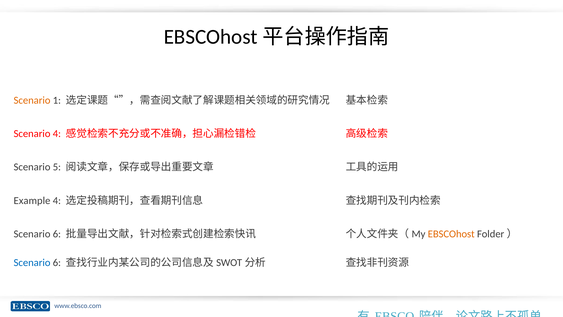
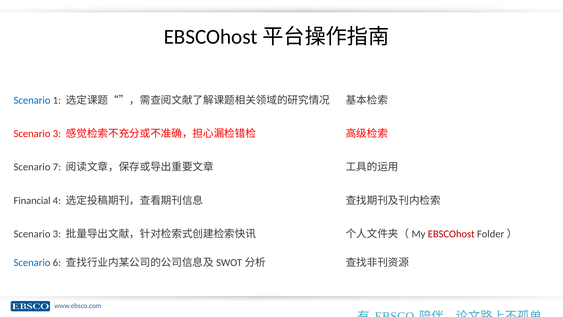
Scenario colour: orange -> blue (32, 100)
4: 4 -> 3 (57, 134)
5: 5 -> 7 (57, 167)
Example: Example -> Financial (32, 200)
6: 6 -> 3 (57, 234)
EBSCOhost colour: orange -> red (451, 234)
